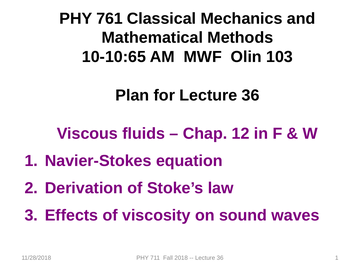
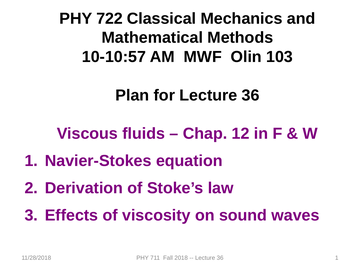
761: 761 -> 722 (109, 18)
10-10:65: 10-10:65 -> 10-10:57 (114, 57)
